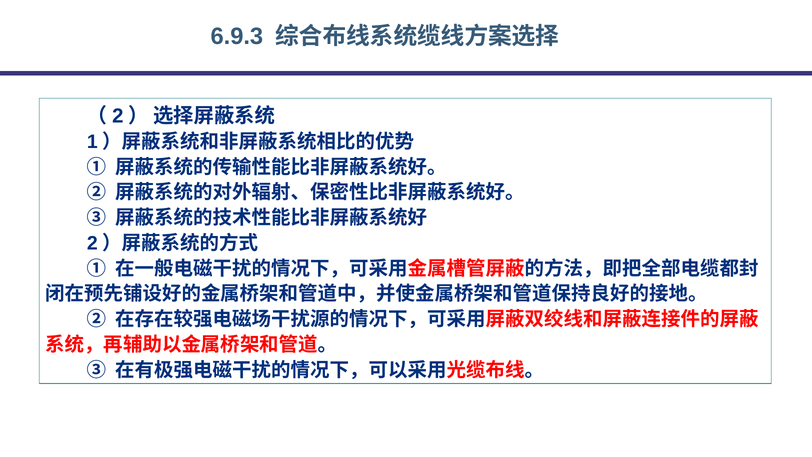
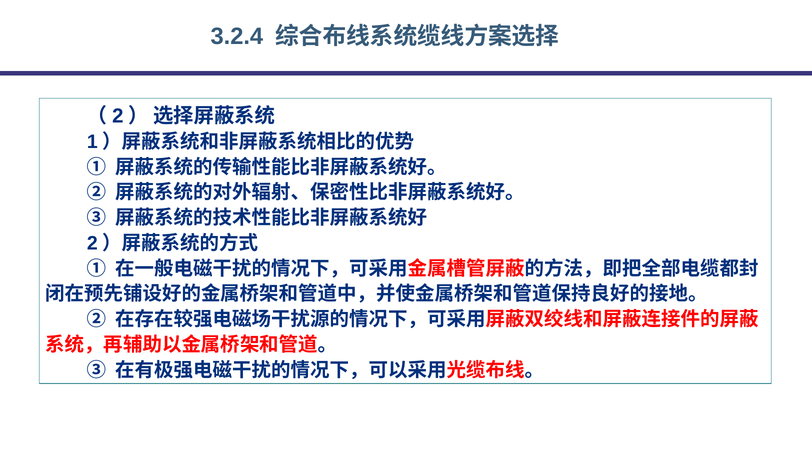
6.9.3: 6.9.3 -> 3.2.4 (237, 36)
